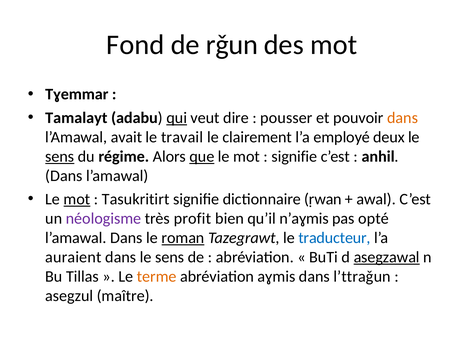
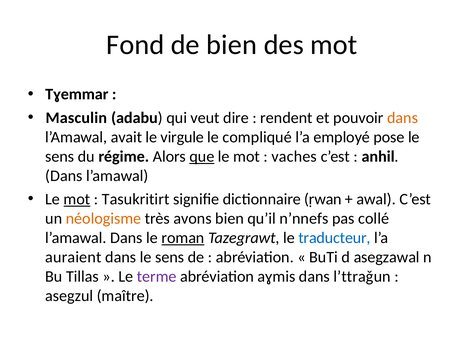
de rǧun: rǧun -> bien (232, 45)
Tamalayt: Tamalayt -> Masculin (76, 118)
qui underline: present -> none (177, 118)
pousser: pousser -> rendent (286, 118)
travail: travail -> virgule (182, 137)
clairement: clairement -> compliqué (257, 137)
deux: deux -> pose (389, 137)
sens underline: present -> none (60, 156)
signifie: signifie -> vaches (294, 156)
néologisme colour: purple -> orange (104, 219)
profit: profit -> avons (193, 219)
n’aɣmis: n’aɣmis -> n’nnefs (304, 219)
opté: opté -> collé (374, 219)
asegzawal underline: present -> none (387, 257)
terme colour: orange -> purple (157, 277)
